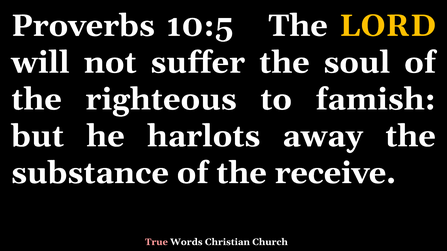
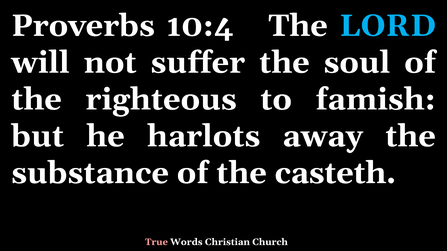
10:5: 10:5 -> 10:4 (200, 26)
LORD colour: yellow -> light blue (388, 26)
receive: receive -> casteth (335, 173)
